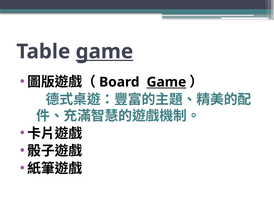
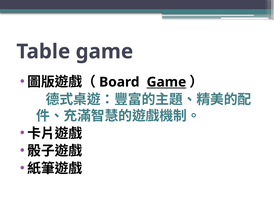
game underline: present -> none (104, 52)
